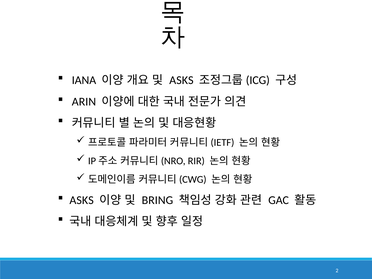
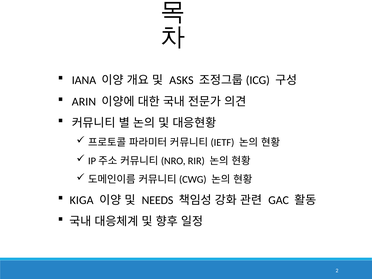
ASKS: ASKS -> KIGA (82, 200)
BRING: BRING -> NEEDS (158, 200)
